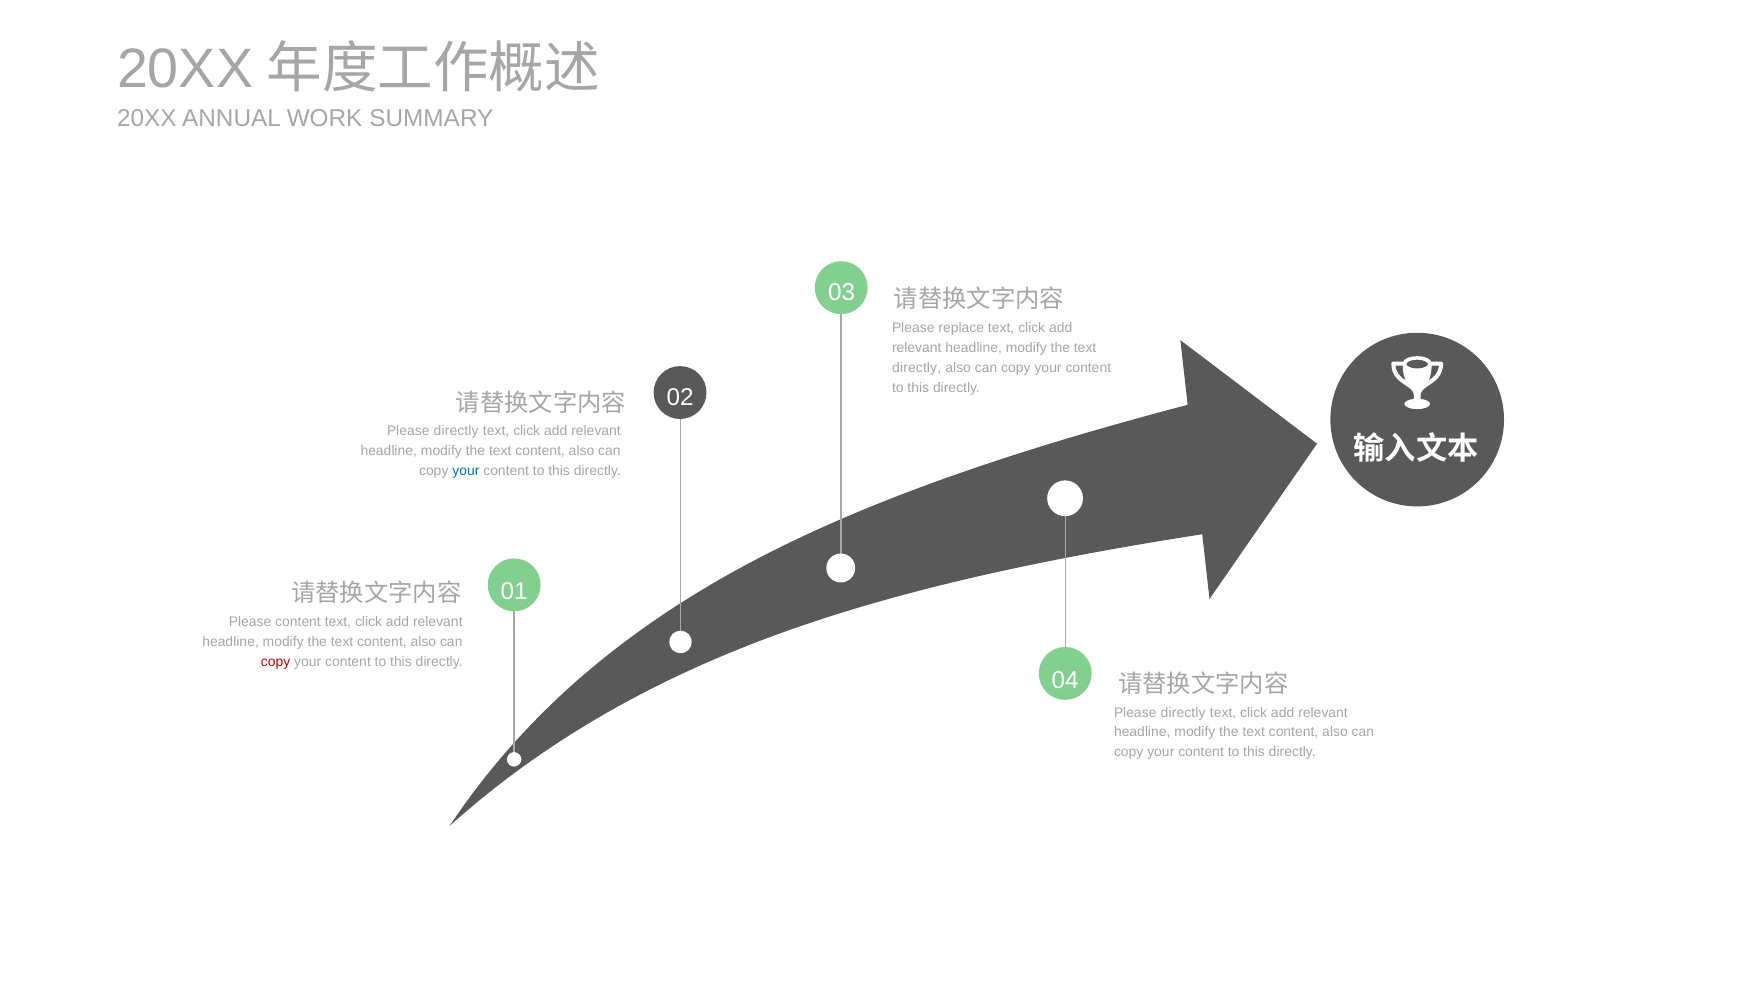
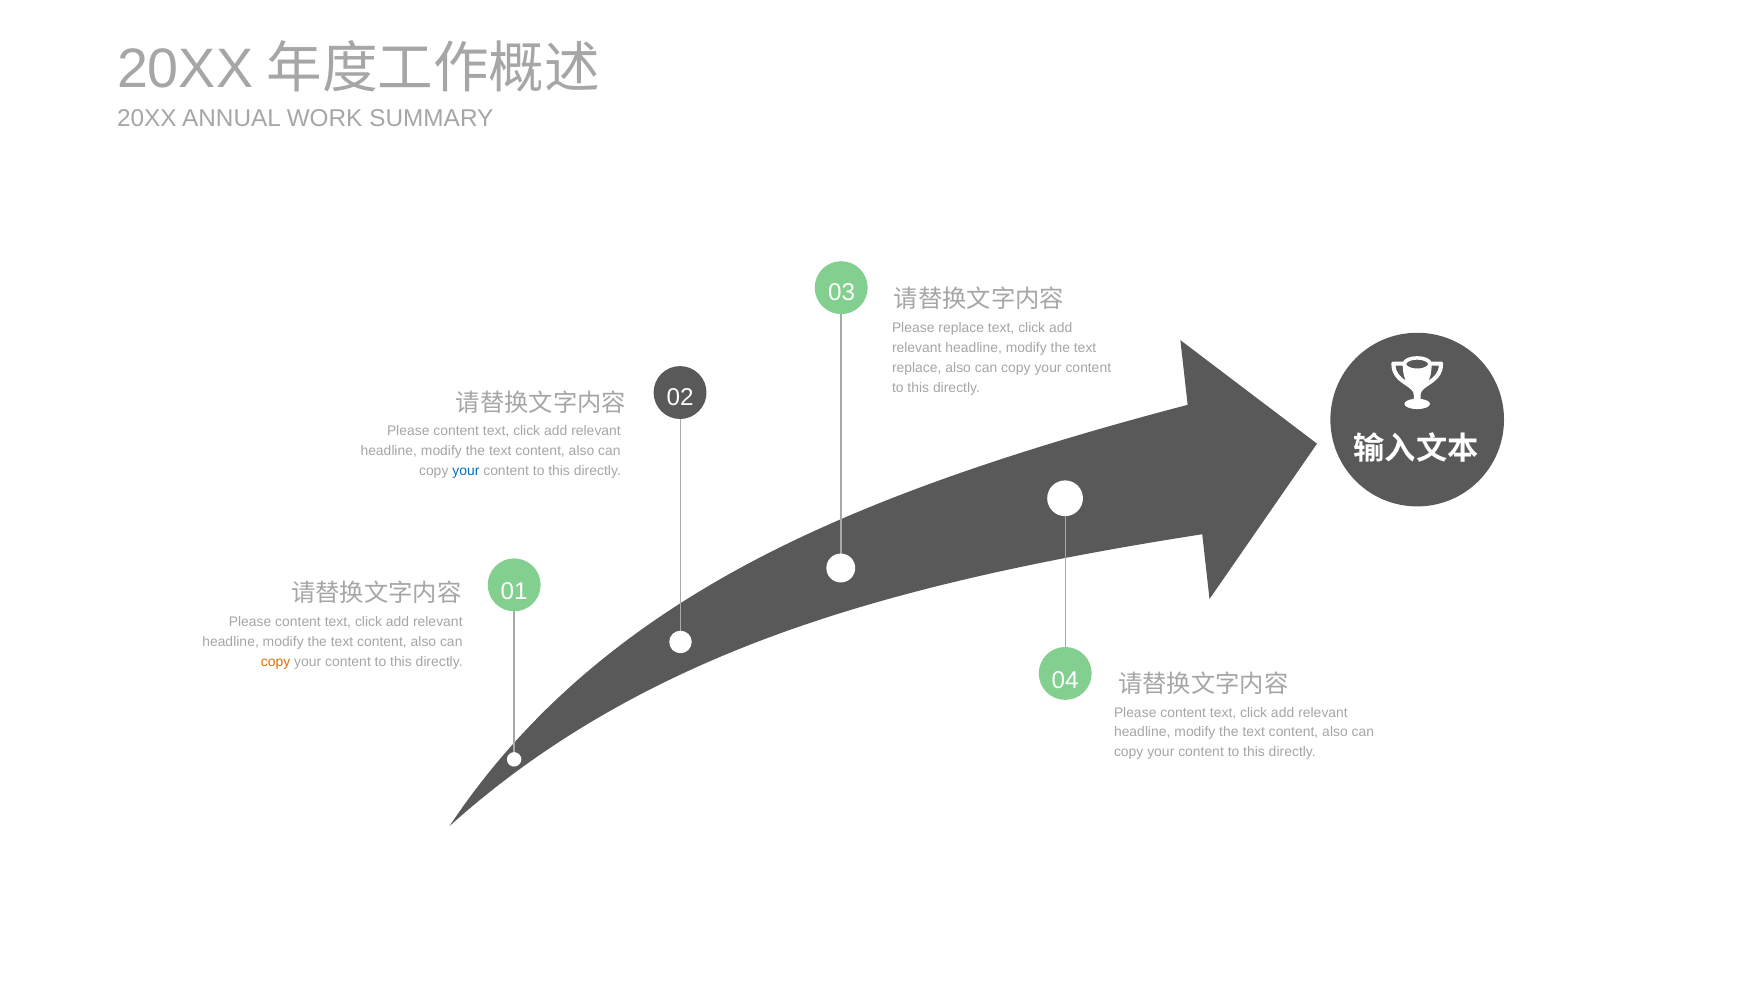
directly: directly -> replace (917, 368)
directly: directly -> content (456, 431)
copy colour: red -> orange (276, 661)
directly: directly -> content (1183, 712)
